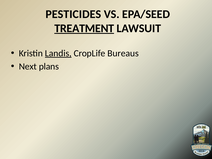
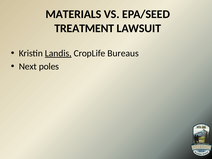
PESTICIDES: PESTICIDES -> MATERIALS (73, 14)
TREATMENT underline: present -> none (84, 28)
plans: plans -> poles (49, 66)
